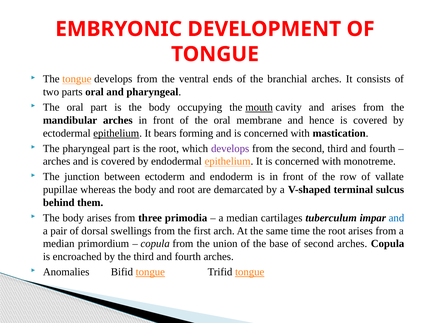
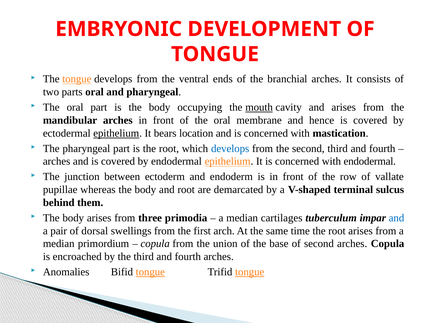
forming: forming -> location (196, 133)
develops colour: purple -> blue (230, 148)
with monotreme: monotreme -> endodermal (370, 161)
